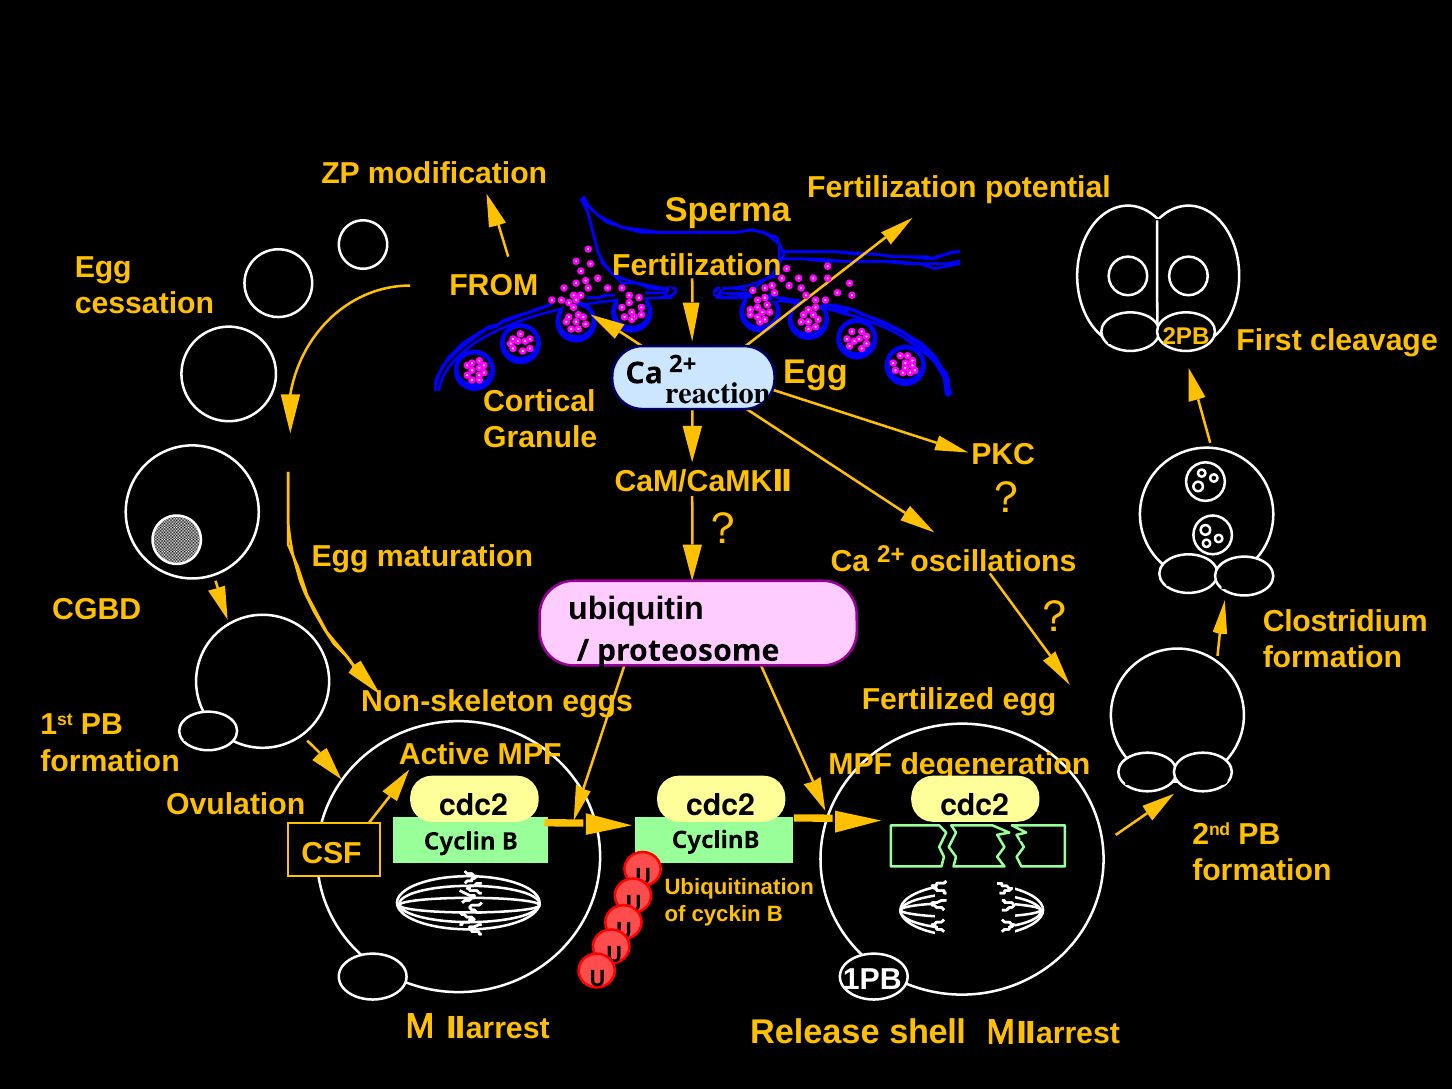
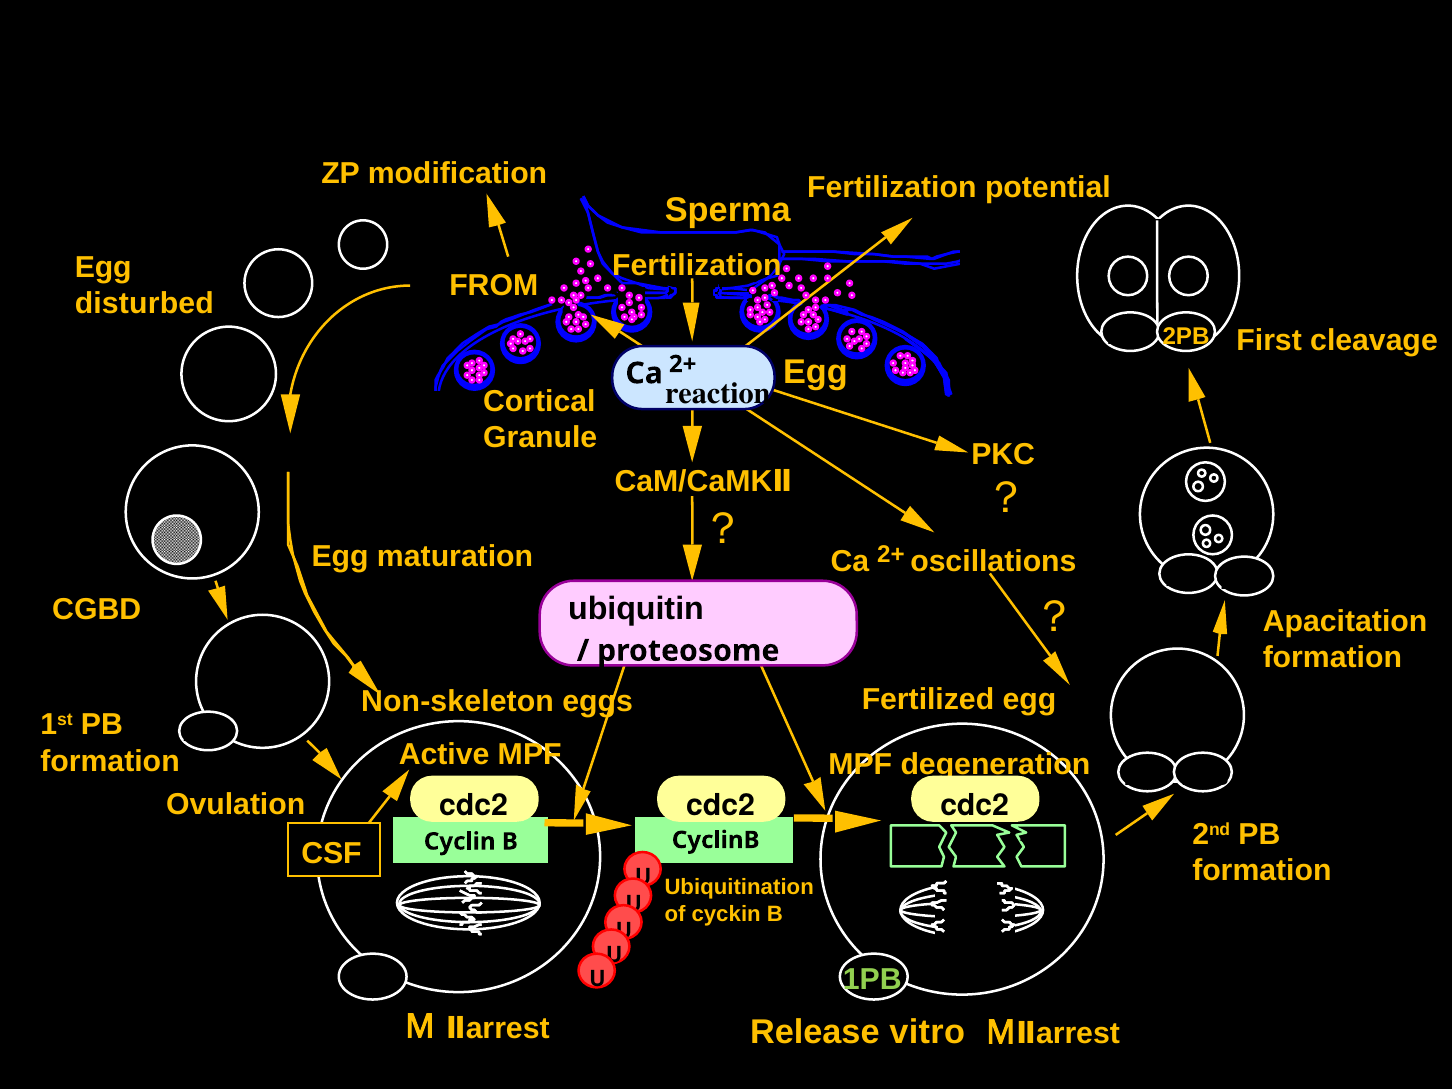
cessation: cessation -> disturbed (144, 304)
Clostridium: Clostridium -> Apacitation (1345, 622)
1PB colour: white -> light green (872, 980)
shell: shell -> vitro (927, 1032)
